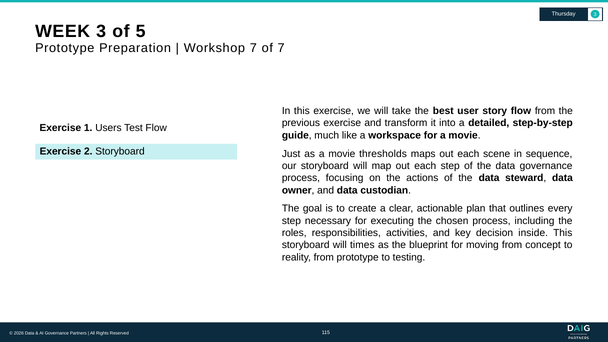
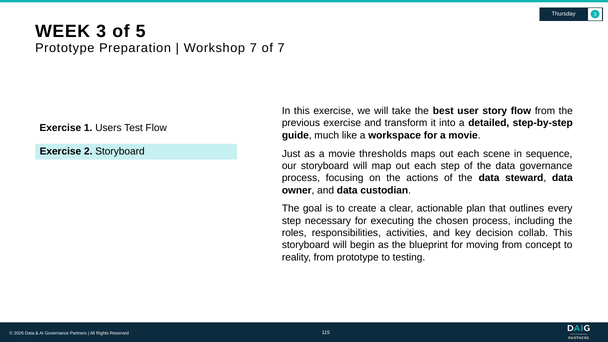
inside: inside -> collab (533, 233)
times: times -> begin (362, 245)
